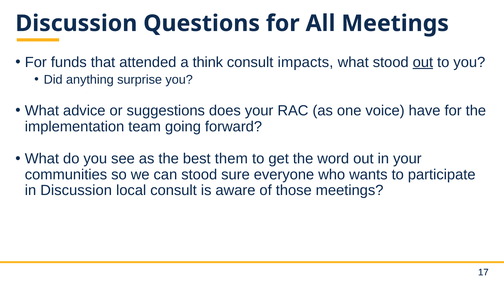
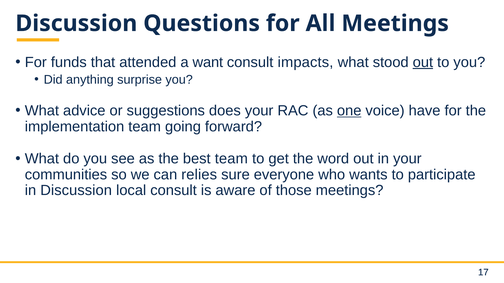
think: think -> want (208, 62)
one underline: none -> present (349, 111)
best them: them -> team (231, 159)
can stood: stood -> relies (199, 175)
